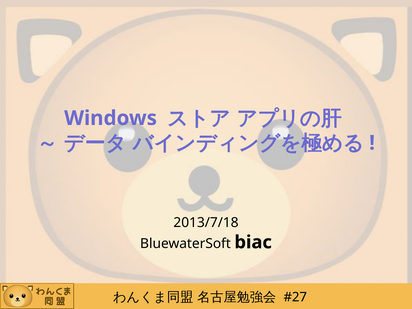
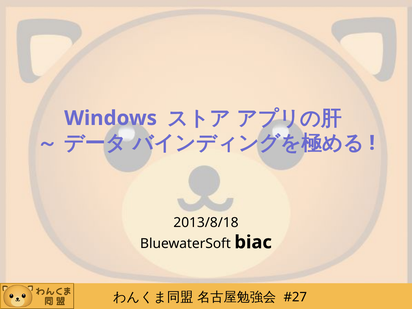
2013/7/18: 2013/7/18 -> 2013/8/18 (206, 223)
